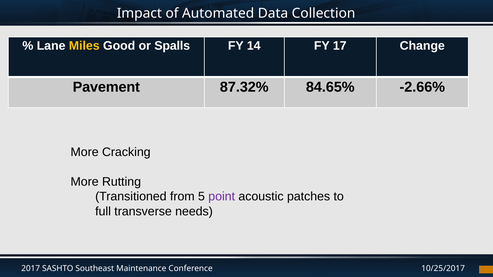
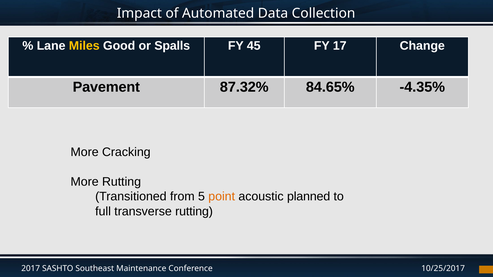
14: 14 -> 45 (254, 46)
-2.66%: -2.66% -> -4.35% (422, 87)
point colour: purple -> orange (222, 197)
patches: patches -> planned (309, 197)
transverse needs: needs -> rutting (194, 212)
